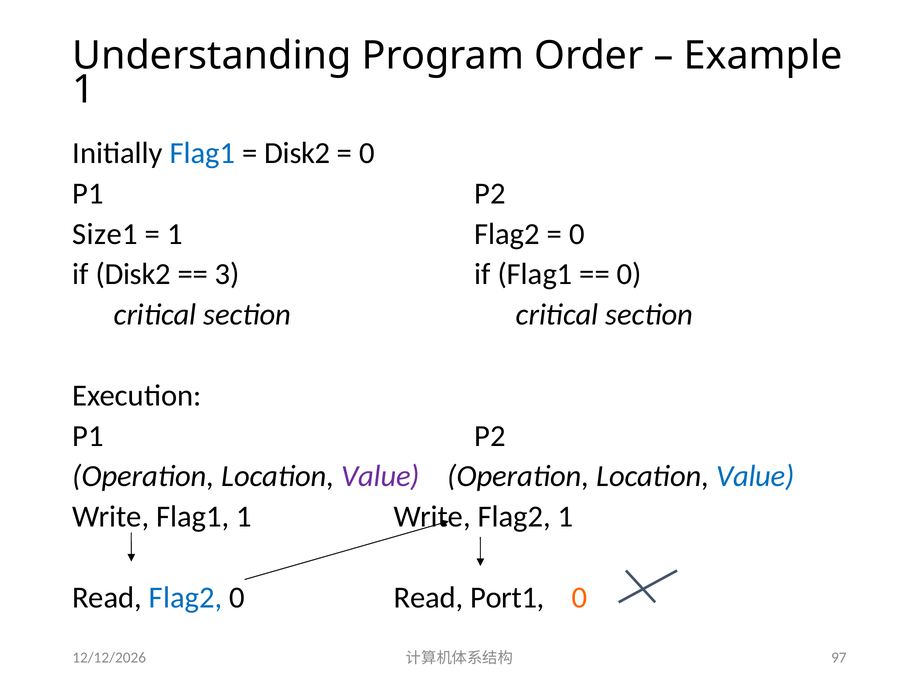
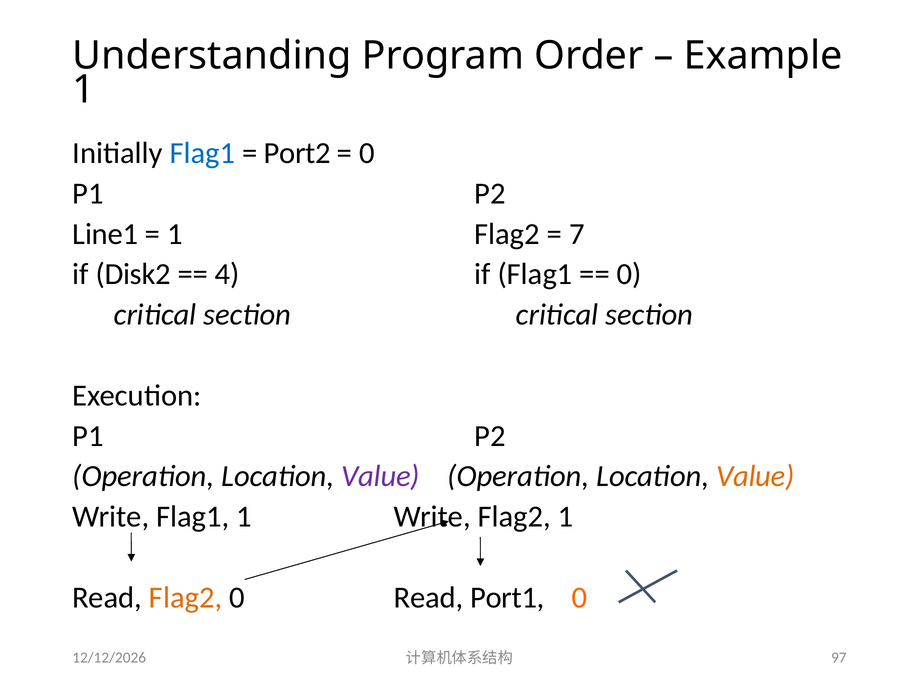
Disk2: Disk2 -> Port2 (297, 153)
Size1: Size1 -> Line1 (105, 234)
0: 0 -> 7 (577, 234)
3: 3 -> 4 (227, 274)
Value colour: blue -> orange (755, 476)
Flag2 colour: blue -> orange (186, 598)
